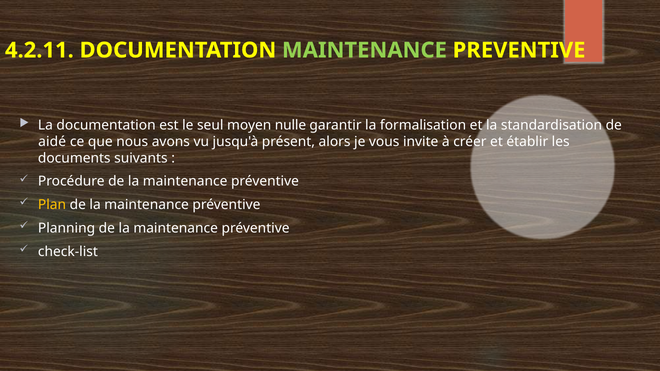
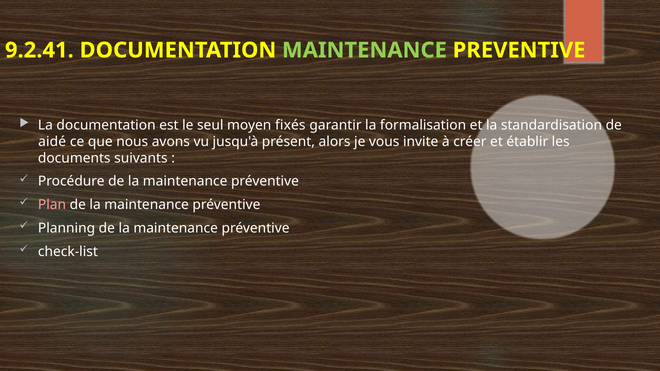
4.2.11: 4.2.11 -> 9.2.41 (39, 50)
nulle: nulle -> fixés (290, 125)
Plan colour: yellow -> pink (52, 205)
